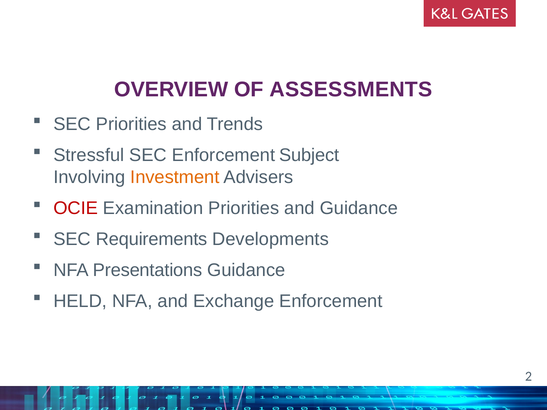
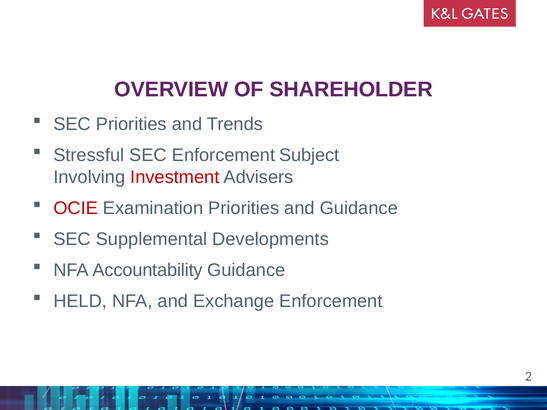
ASSESSMENTS: ASSESSMENTS -> SHAREHOLDER (351, 89)
Investment colour: orange -> red (175, 177)
Requirements: Requirements -> Supplemental (152, 239)
Presentations: Presentations -> Accountability (148, 270)
